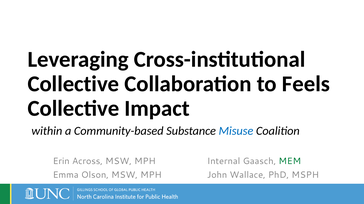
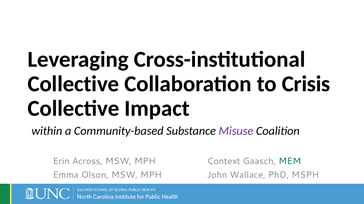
Feels: Feels -> Crisis (306, 84)
Misuse colour: blue -> purple (236, 131)
Internal: Internal -> Context (224, 162)
